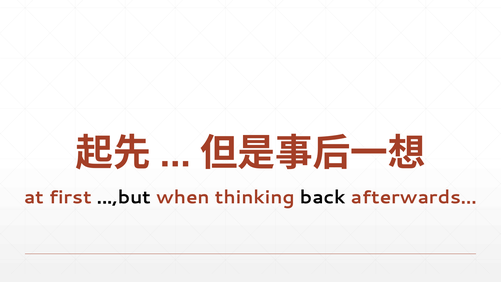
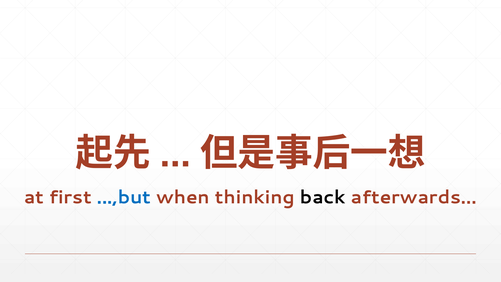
...,but colour: black -> blue (124, 197)
